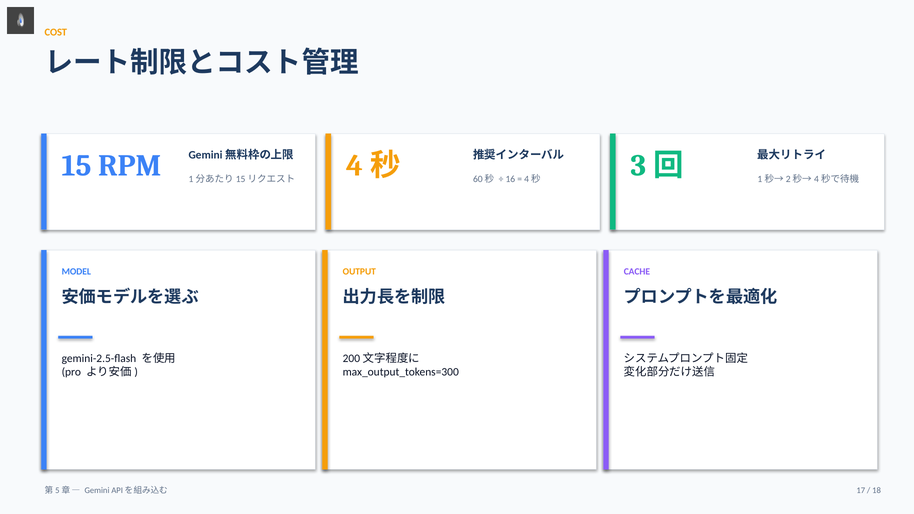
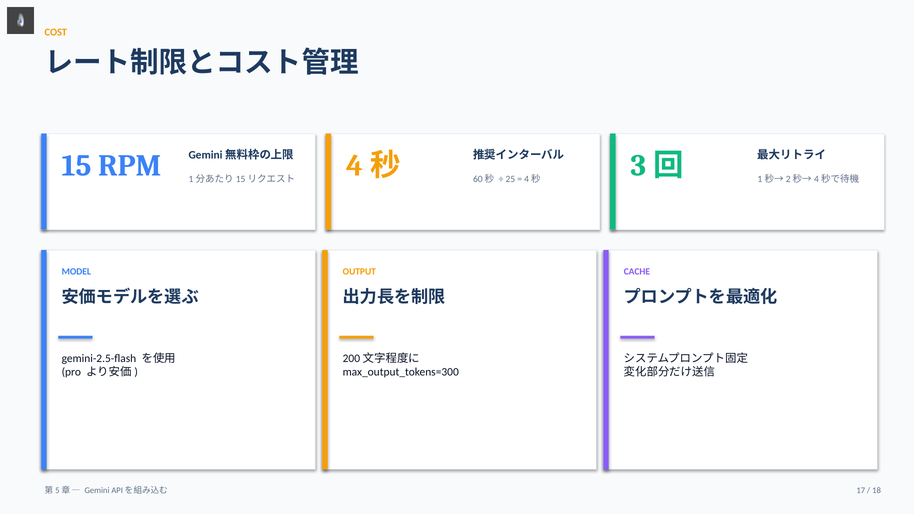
16: 16 -> 25 (510, 179)
